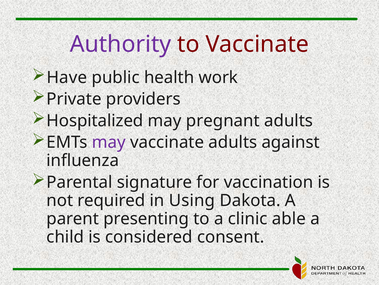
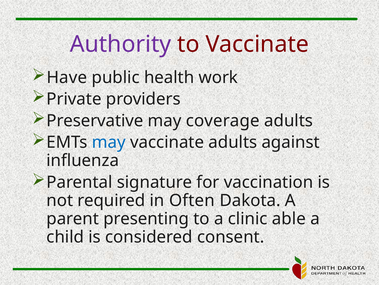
Hospitalized: Hospitalized -> Preservative (95, 120)
pregnant: pregnant -> coverage (223, 120)
may colour: purple -> blue (109, 142)
Using: Using -> Often (192, 200)
